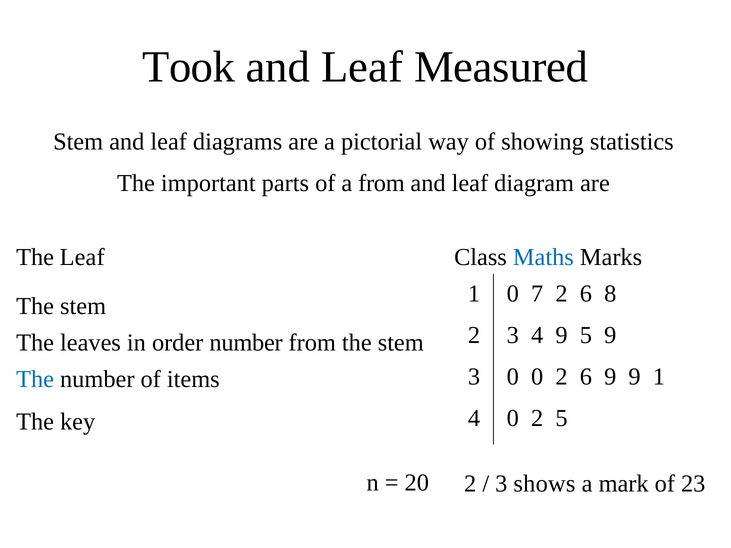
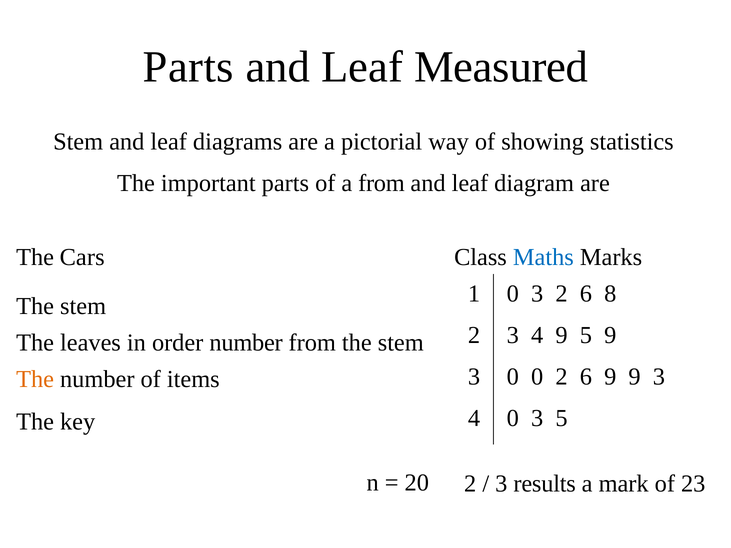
Took: Took -> Parts (188, 67)
The Leaf: Leaf -> Cars (82, 257)
7: 7 -> 3 (537, 294)
9 1: 1 -> 3 (659, 377)
The colour: blue -> orange (35, 379)
2: 2 -> 3 (537, 418)
shows: shows -> results (545, 484)
